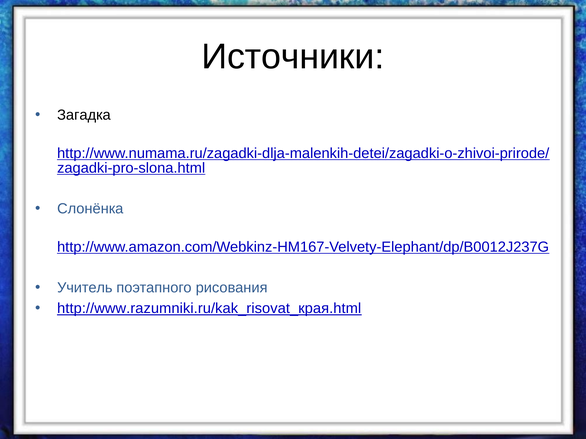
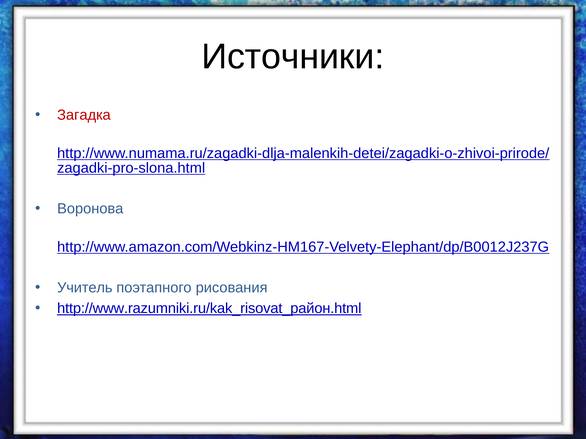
Загадка colour: black -> red (84, 115)
Слонёнка: Слонёнка -> Воронова (90, 209)
http://www.razumniki.ru/kak_risovat_края.html: http://www.razumniki.ru/kak_risovat_края.html -> http://www.razumniki.ru/kak_risovat_район.html (209, 309)
